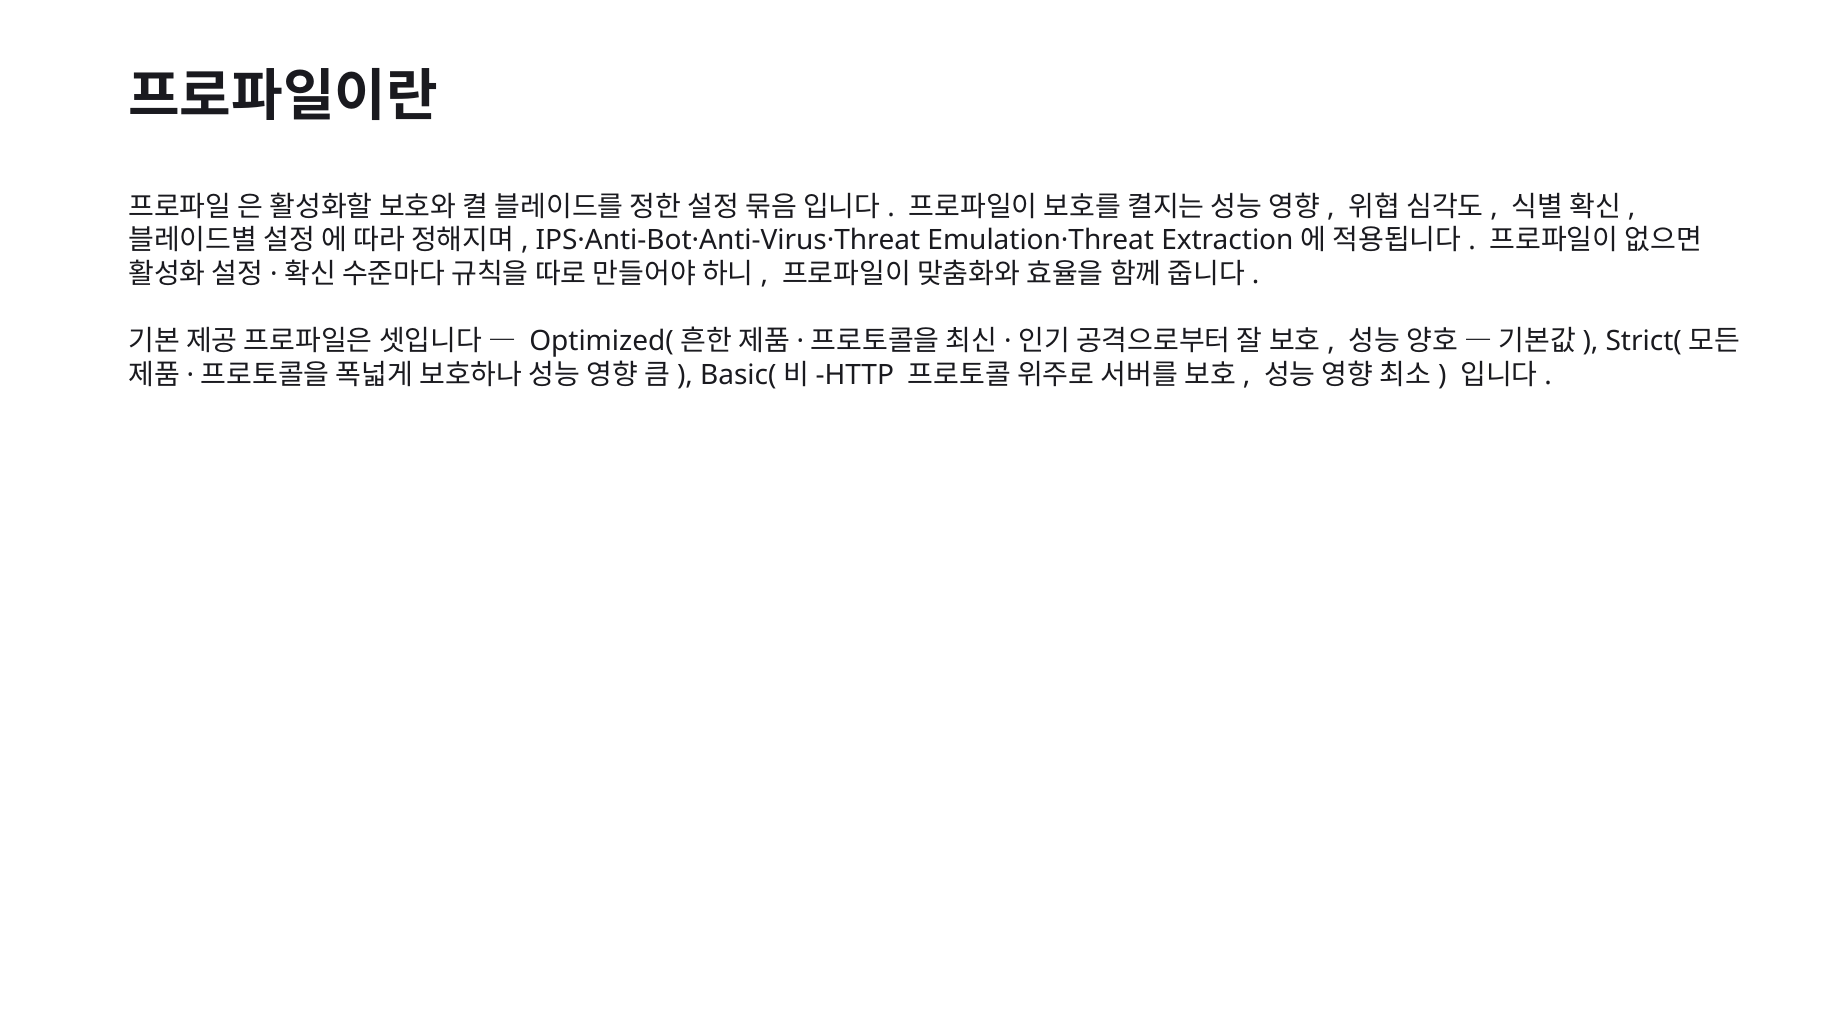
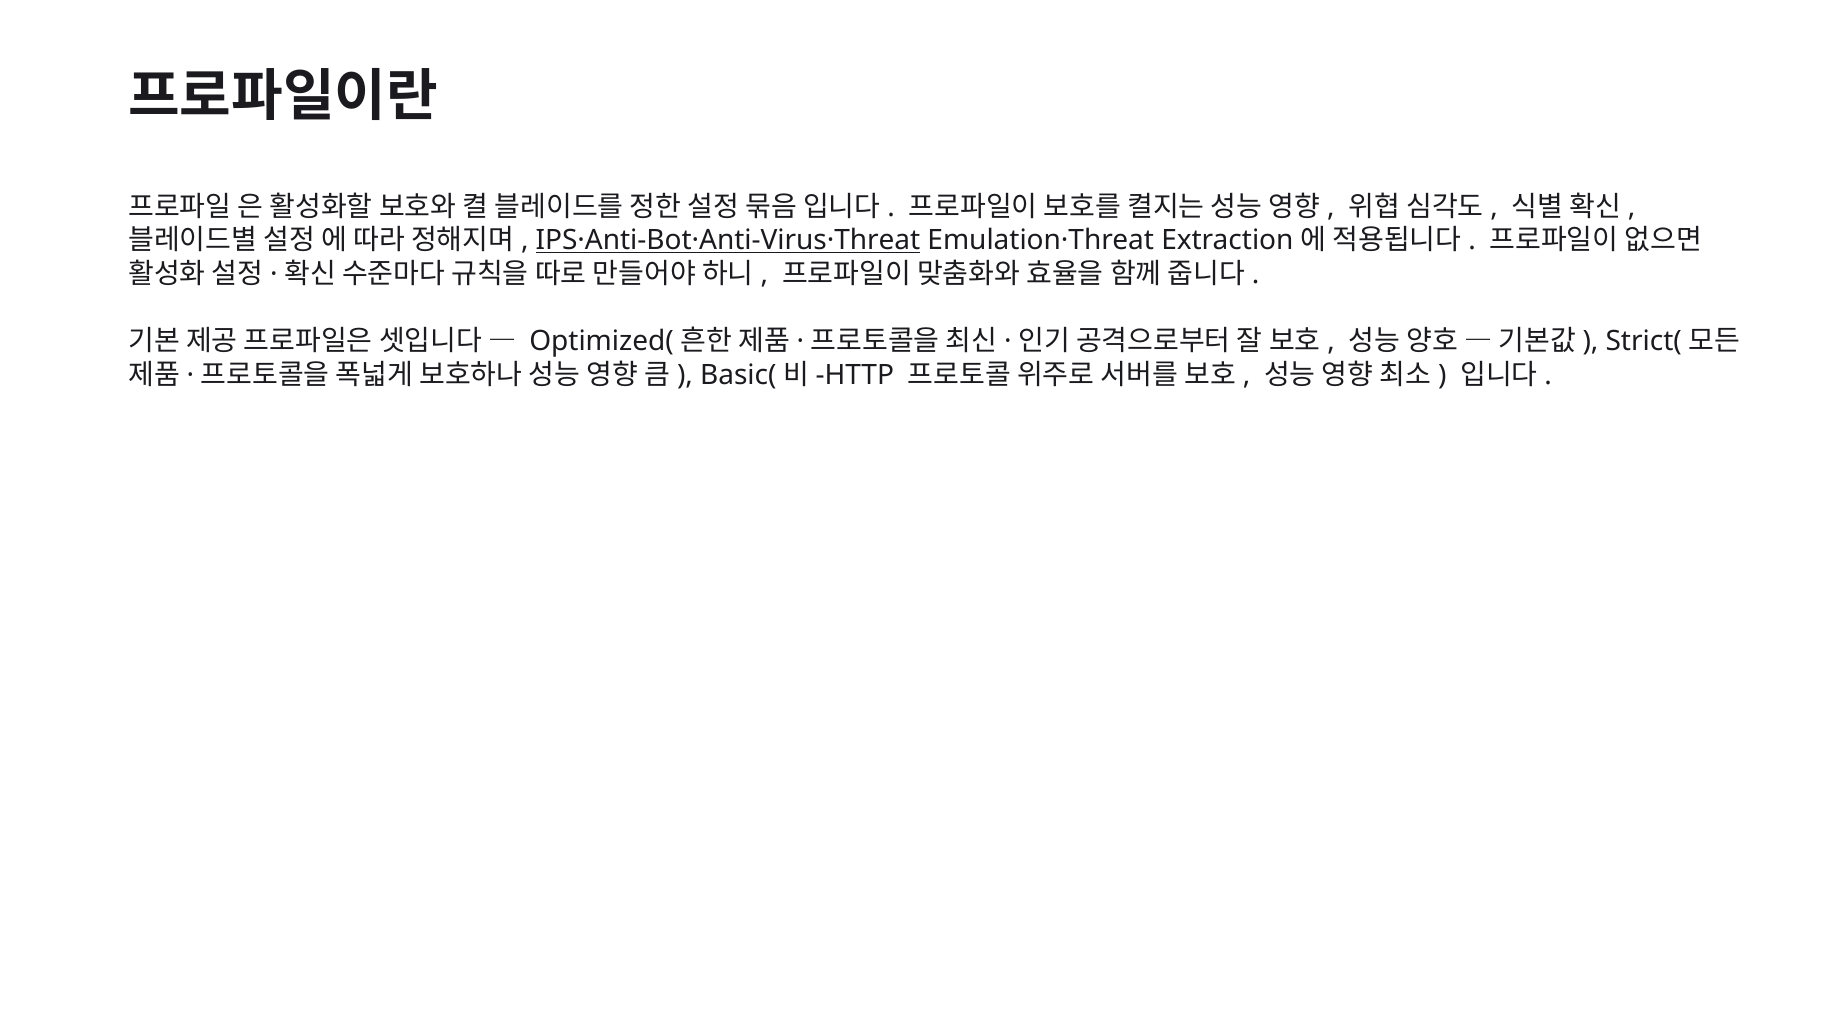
IPS·Anti-Bot·Anti-Virus·Threat underline: none -> present (728, 241)
